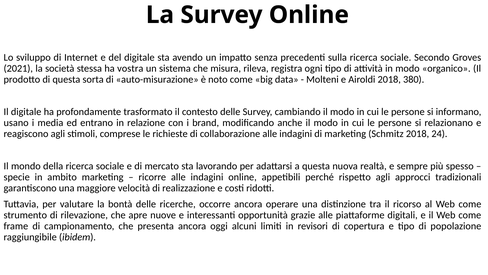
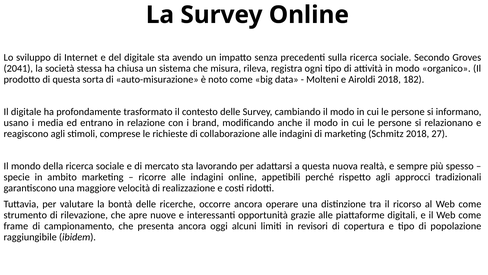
2021: 2021 -> 2041 (18, 68)
vostra: vostra -> chiusa (130, 68)
380: 380 -> 182 (414, 79)
24: 24 -> 27 (439, 134)
